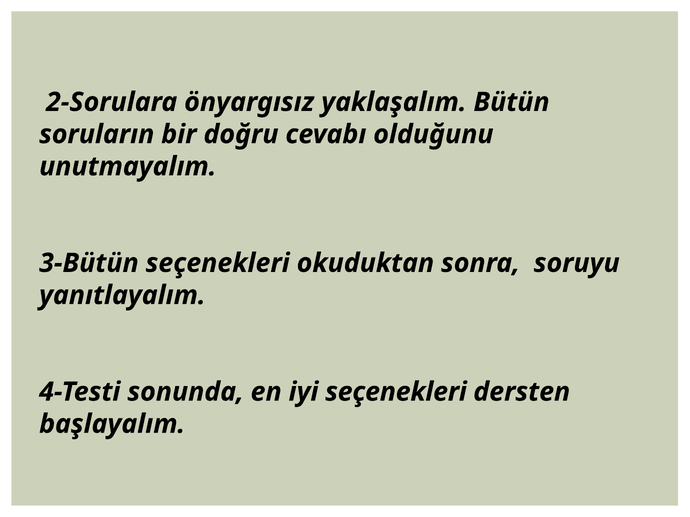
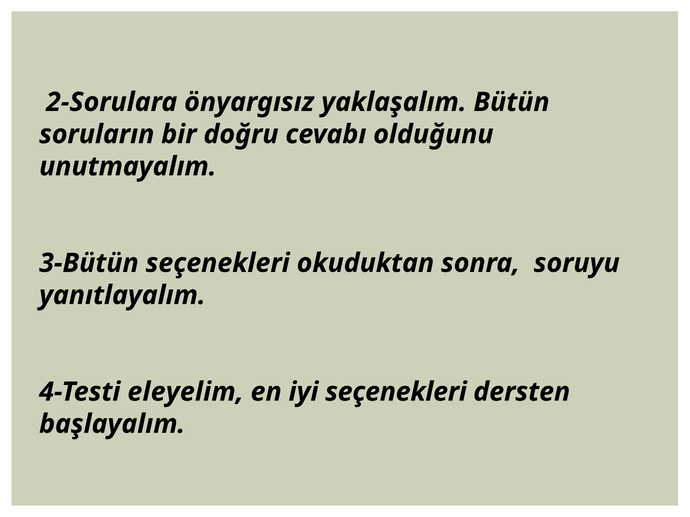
sonunda: sonunda -> eleyelim (185, 392)
